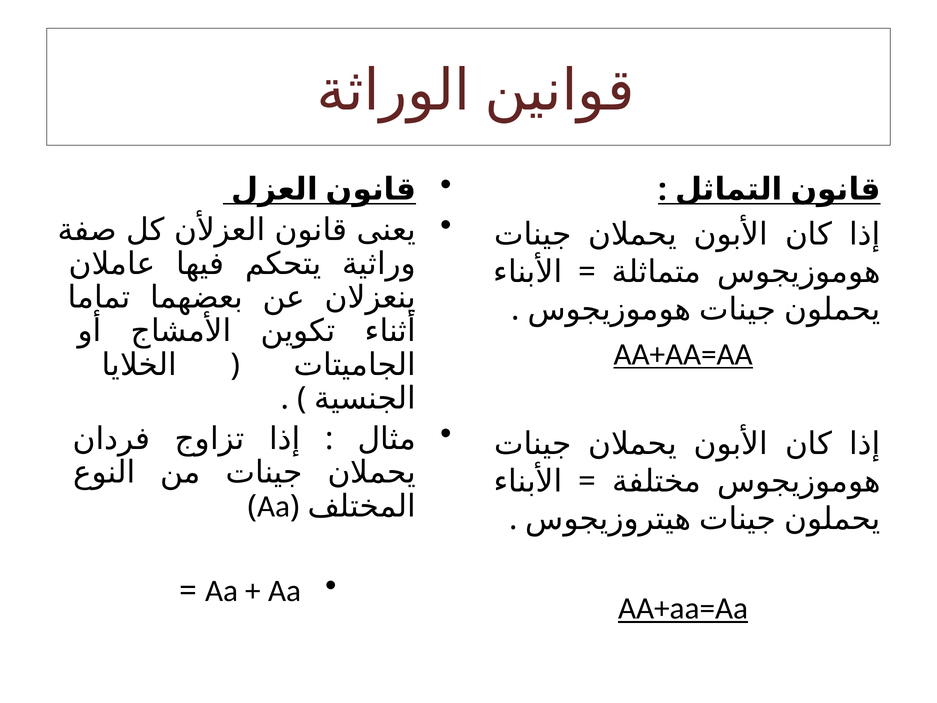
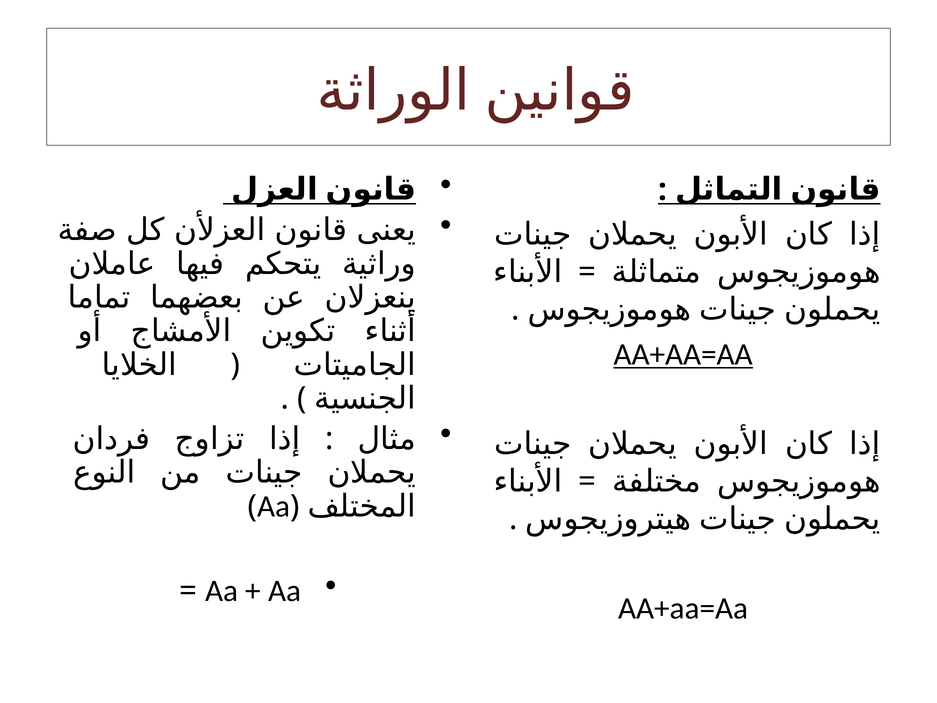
AA+aa=Aa underline: present -> none (683, 608)
